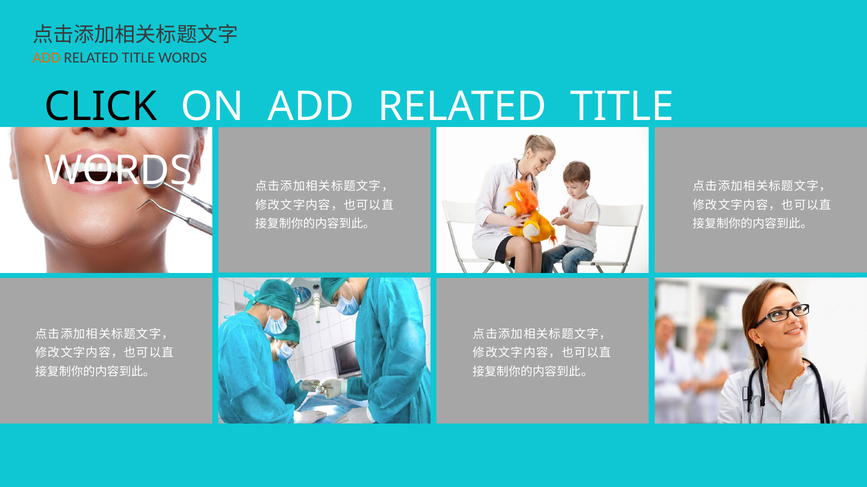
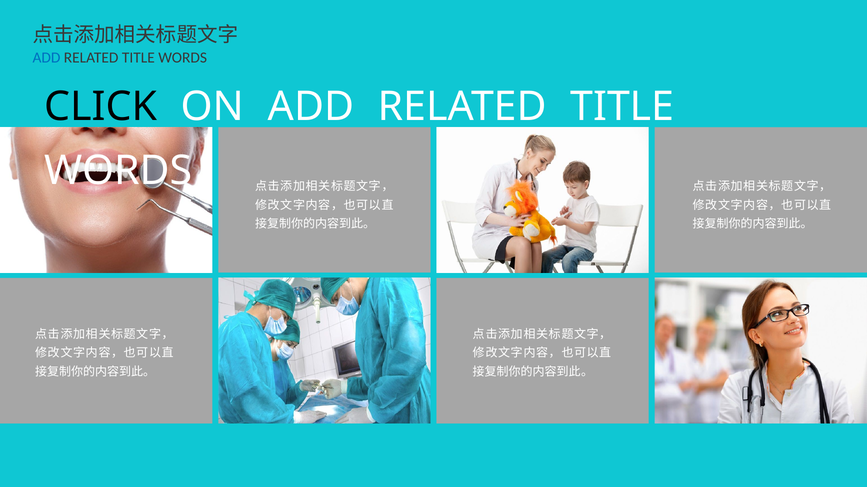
ADD colour: orange -> blue (46, 58)
